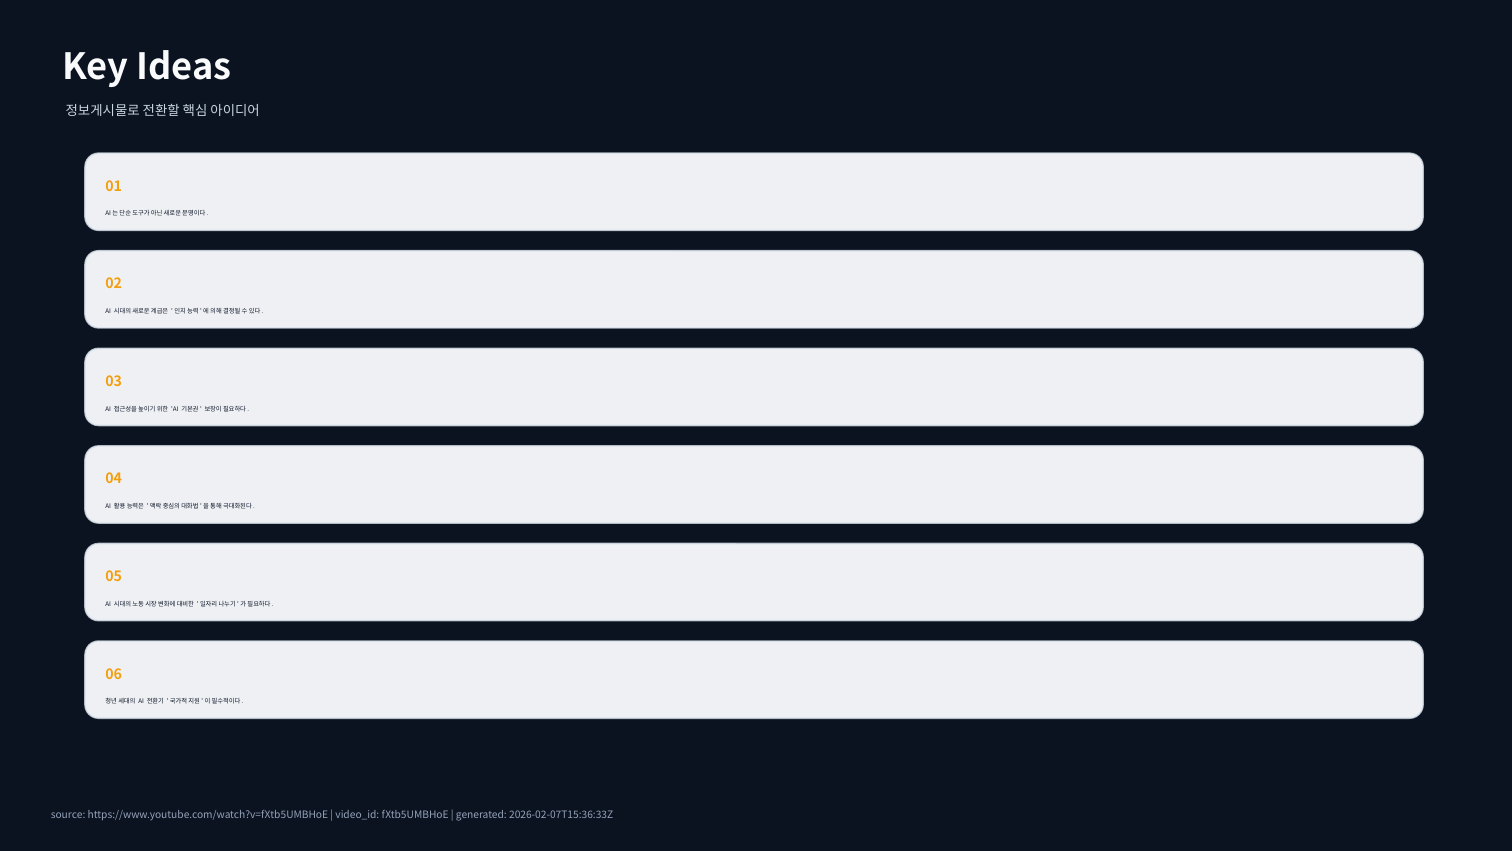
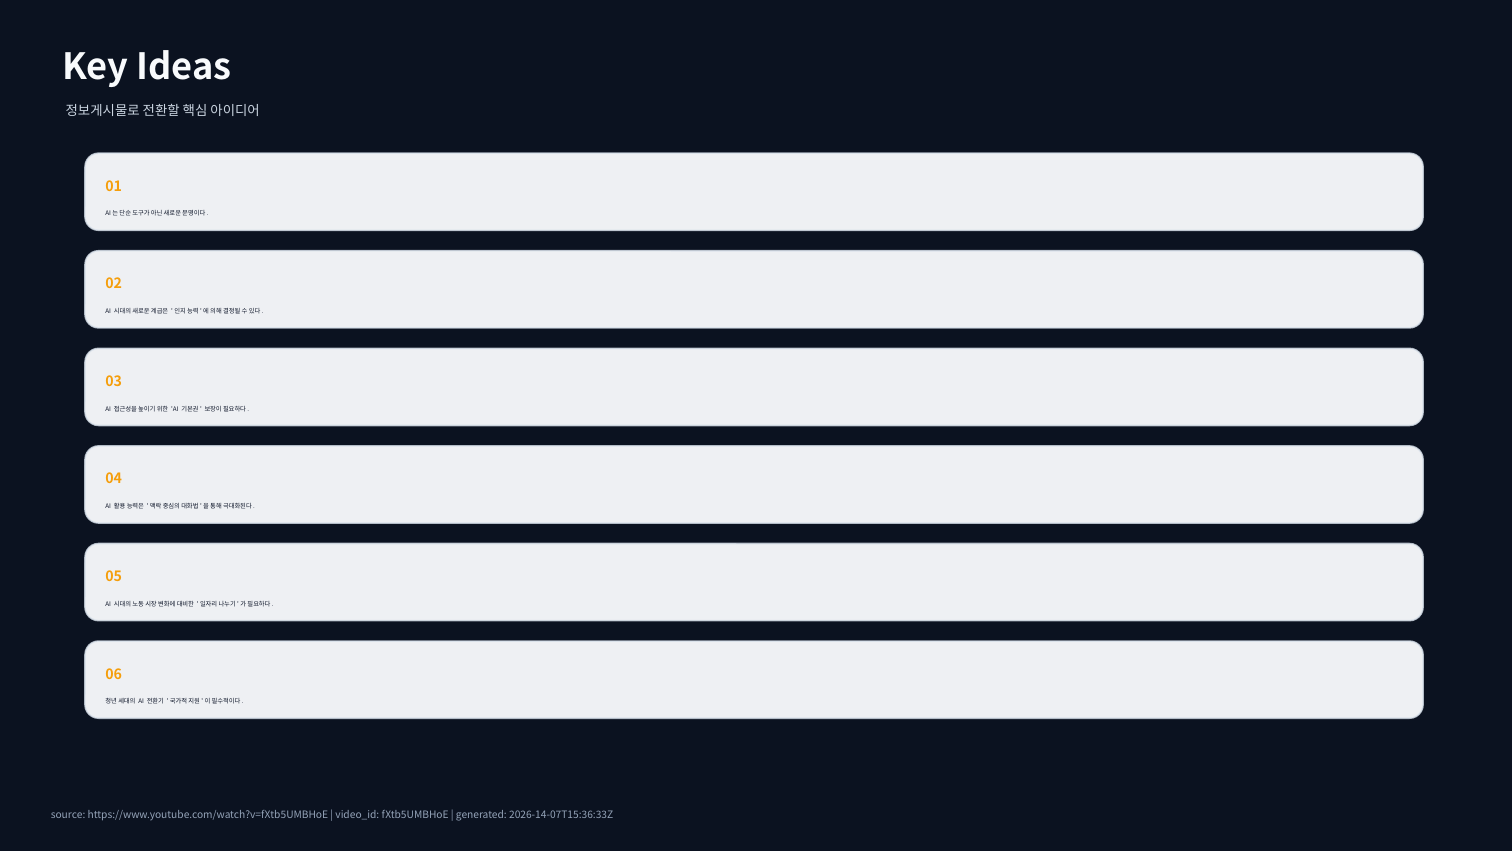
2026-02-07T15:36:33Z: 2026-02-07T15:36:33Z -> 2026-14-07T15:36:33Z (561, 814)
